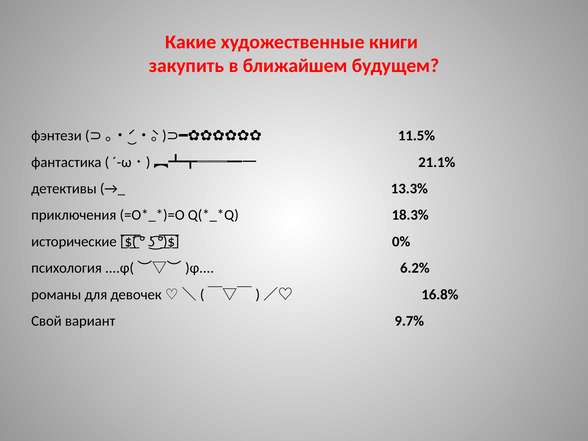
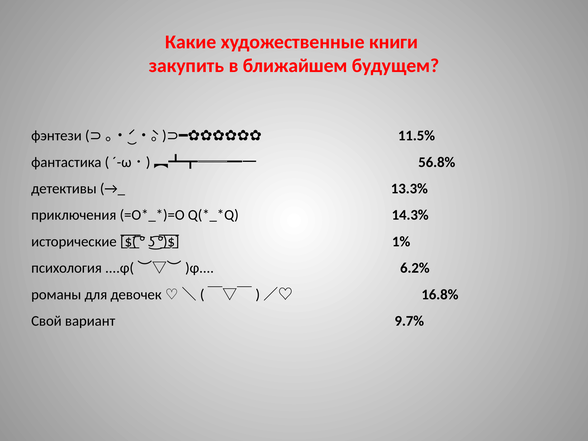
21.1%: 21.1% -> 56.8% (437, 162)
18.3%: 18.3% -> 14.3% (410, 215)
0%: 0% -> 1% (401, 242)
